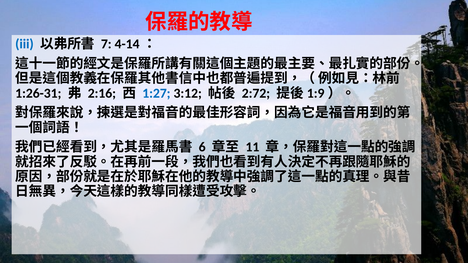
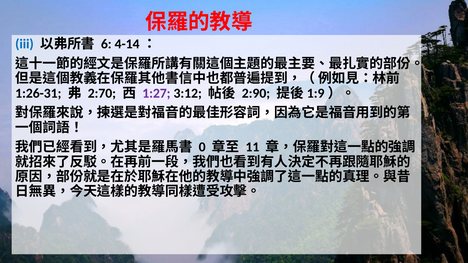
7: 7 -> 6 (106, 44)
2:16: 2:16 -> 2:70 (102, 93)
1:27 colour: blue -> purple (156, 93)
2:72: 2:72 -> 2:90 (256, 93)
6: 6 -> 0 (202, 147)
